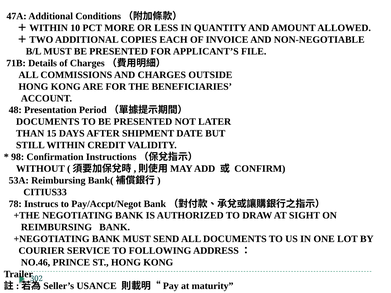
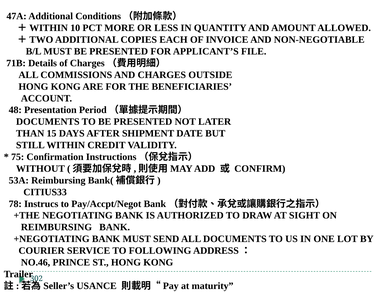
98: 98 -> 75 (18, 157)
